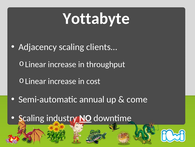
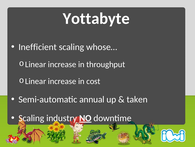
Adjacency: Adjacency -> Inefficient (38, 47)
clients…: clients… -> whose… (102, 47)
come: come -> taken (137, 99)
